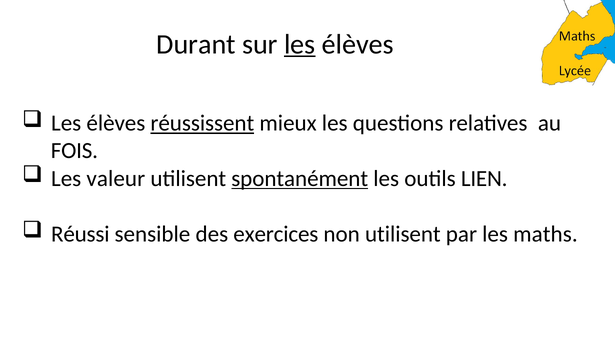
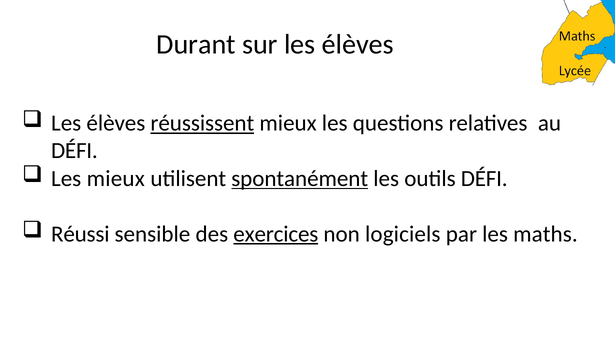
les underline: present -> none (300, 44)
FOIS: FOIS -> DÉFI (74, 151)
Les valeur: valeur -> mieux (116, 179)
outils LIEN: LIEN -> DÉFI (484, 179)
exercices underline: none -> present (276, 234)
non utilisent: utilisent -> logiciels (403, 234)
